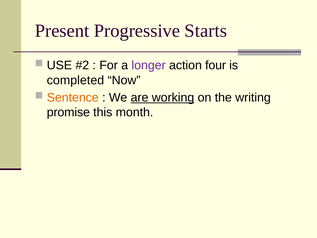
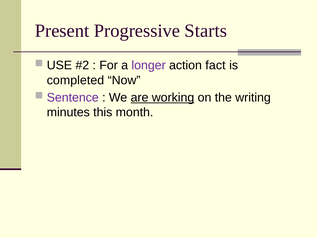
four: four -> fact (215, 65)
Sentence colour: orange -> purple (73, 97)
promise: promise -> minutes (68, 112)
